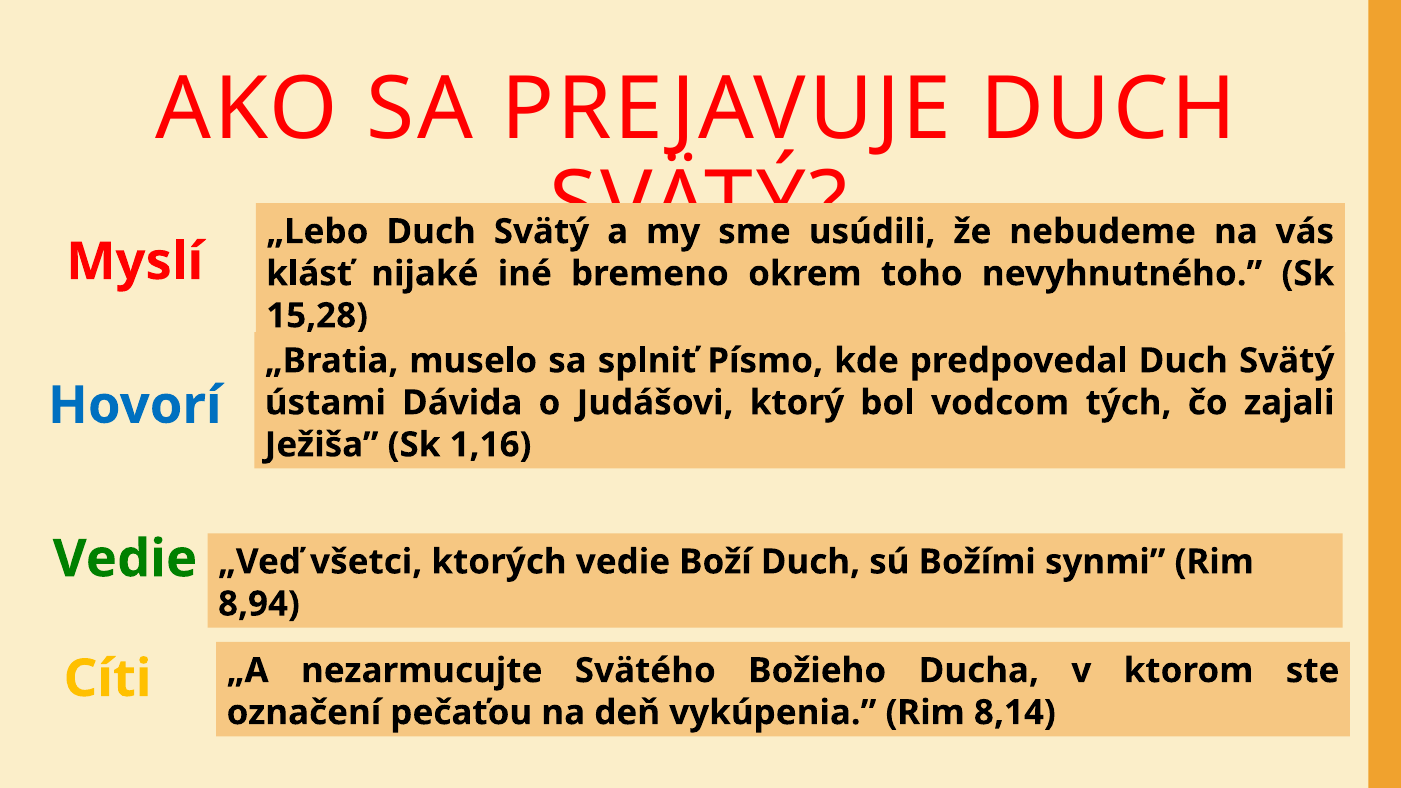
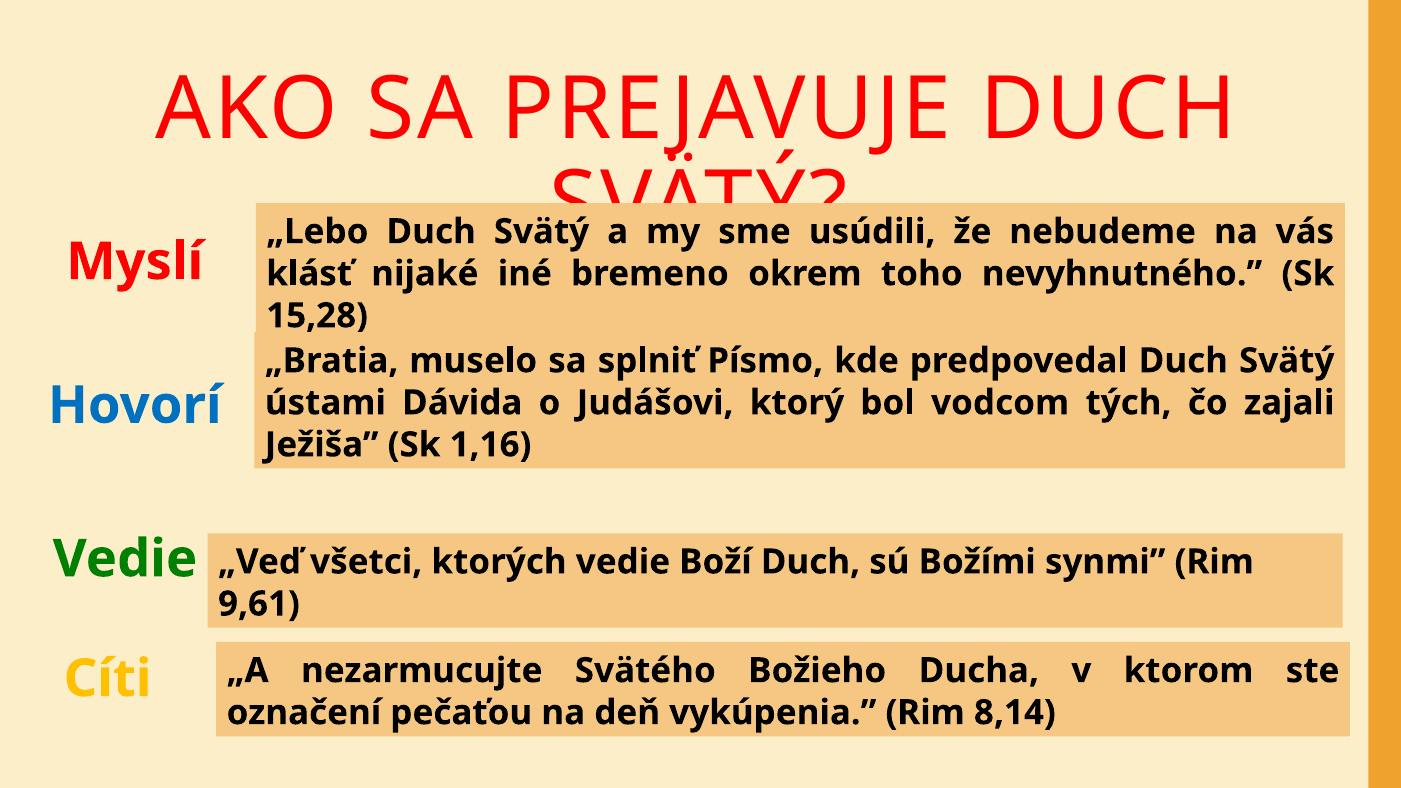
8,94: 8,94 -> 9,61 (259, 604)
